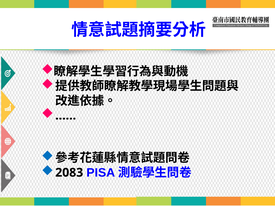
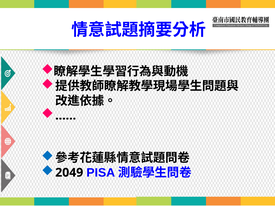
2083: 2083 -> 2049 (69, 173)
